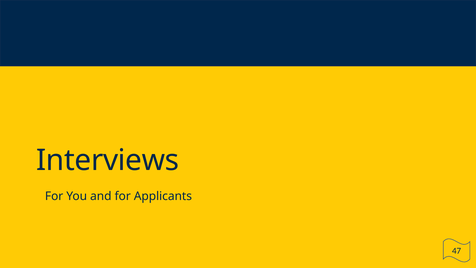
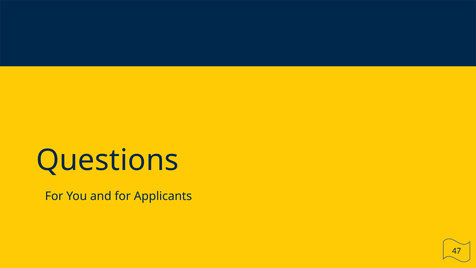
Interviews: Interviews -> Questions (107, 160)
